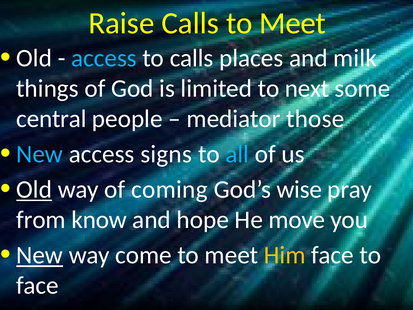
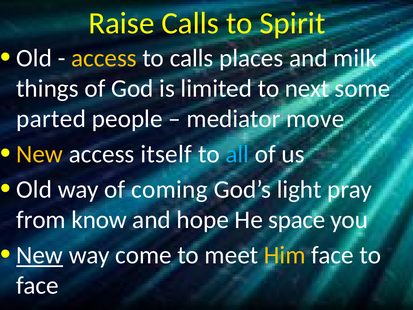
Calls to Meet: Meet -> Spirit (292, 23)
access colour: light blue -> yellow (104, 58)
central: central -> parted (51, 119)
those: those -> move (315, 119)
New colour: light blue -> yellow (40, 154)
signs: signs -> itself (166, 154)
Old underline: present -> none (34, 189)
wise: wise -> light (299, 189)
move: move -> space (297, 220)
